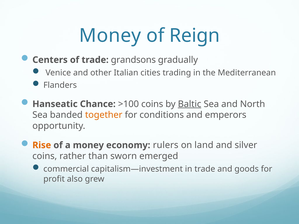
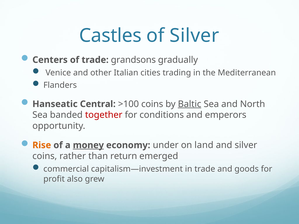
Money: Money -> Castles (110, 36)
of Reign: Reign -> Silver (194, 36)
Chance: Chance -> Central (98, 104)
together colour: orange -> red (104, 115)
money underline: none -> present (88, 145)
rulers: rulers -> under (166, 145)
sworn: sworn -> return (124, 156)
